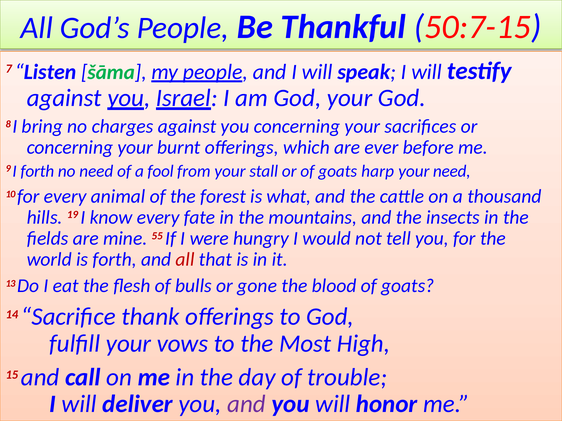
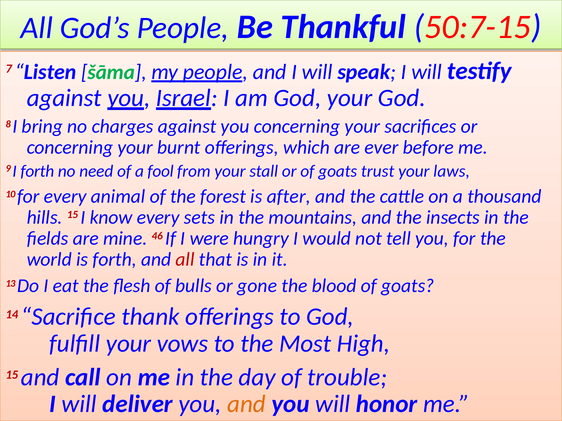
harp: harp -> trust (378, 171)
your need: need -> laws (452, 171)
what: what -> after (289, 197)
hills 19: 19 -> 15 (73, 215)
fate: fate -> sets (199, 218)
55: 55 -> 46 (157, 236)
and colour: purple -> orange (246, 405)
